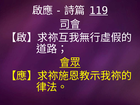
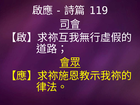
119 underline: present -> none (99, 11)
